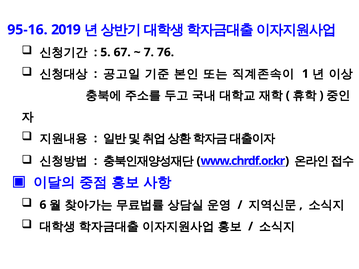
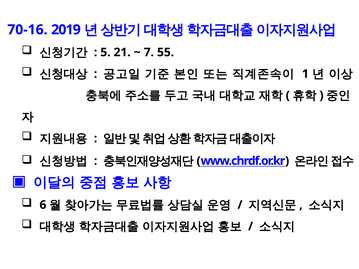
95-16: 95-16 -> 70-16 (27, 30)
67: 67 -> 21 (122, 52)
76: 76 -> 55 (166, 52)
